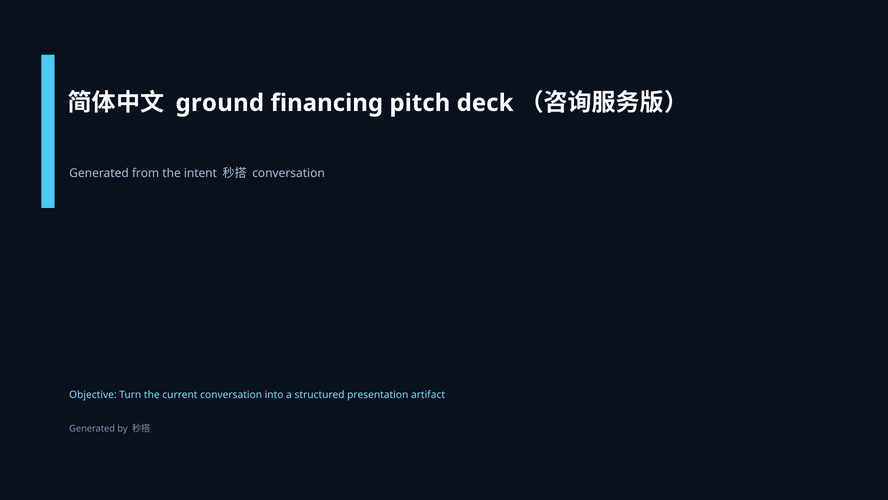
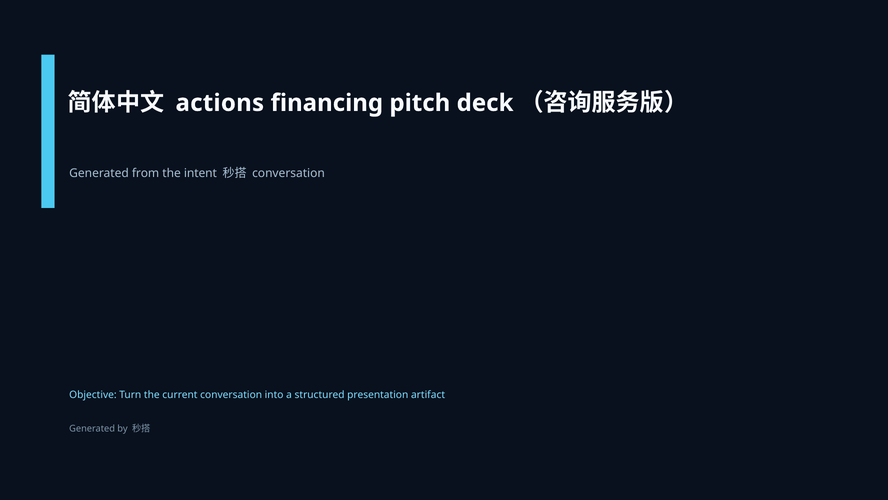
ground: ground -> actions (220, 103)
